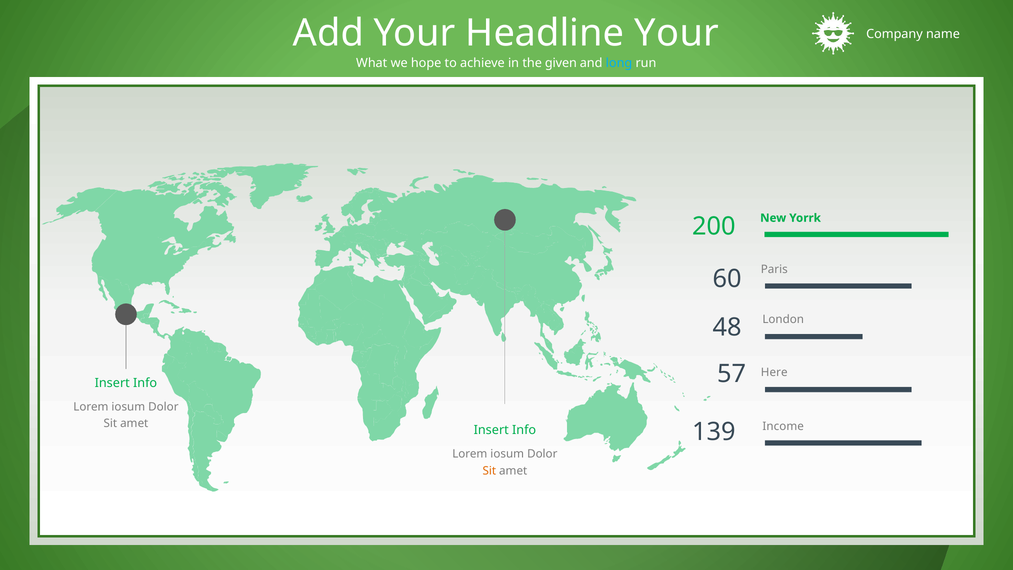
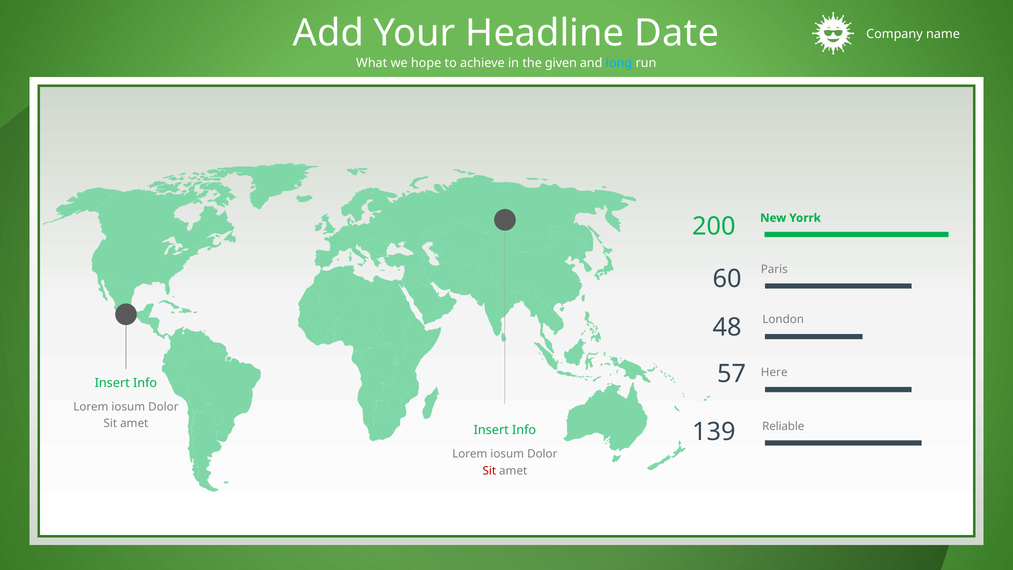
Headline Your: Your -> Date (677, 33)
Income: Income -> Reliable (783, 426)
Sit colour: orange -> red (489, 471)
